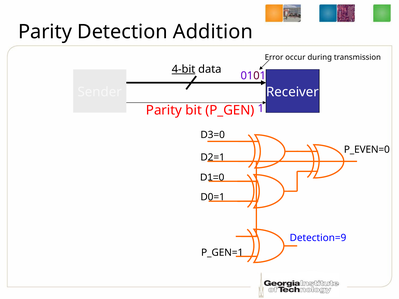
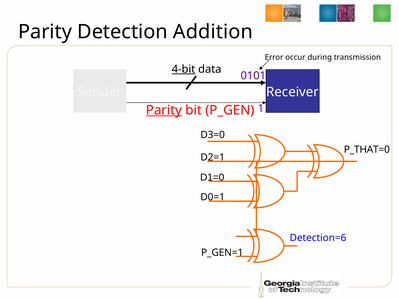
Parity underline: none -> present (164, 110)
P_EVEN=0: P_EVEN=0 -> P_THAT=0 (367, 150)
Detection=9: Detection=9 -> Detection=6 (318, 238)
